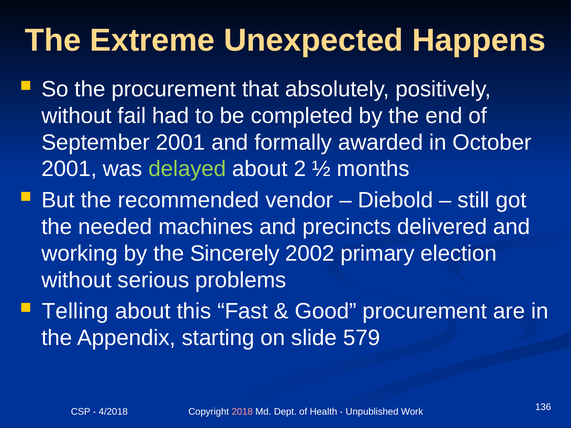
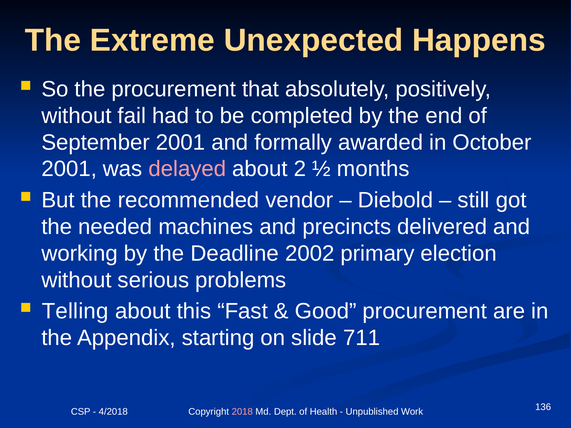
delayed colour: light green -> pink (187, 169)
Sincerely: Sincerely -> Deadline (235, 254)
579: 579 -> 711 (362, 338)
